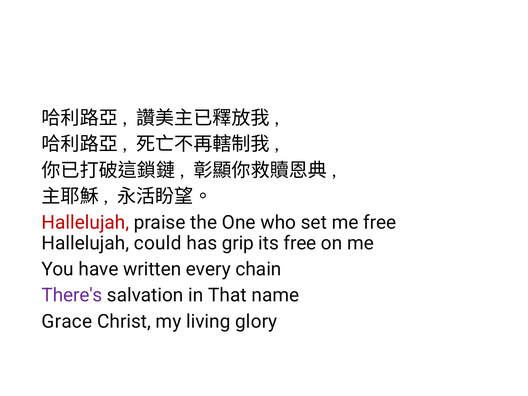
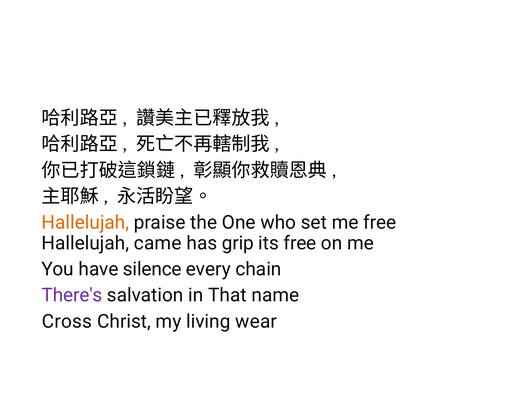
Hallelujah colour: red -> orange (85, 223)
could: could -> came (158, 243)
written: written -> silence (152, 269)
Grace: Grace -> Cross (67, 321)
glory: glory -> wear (256, 321)
